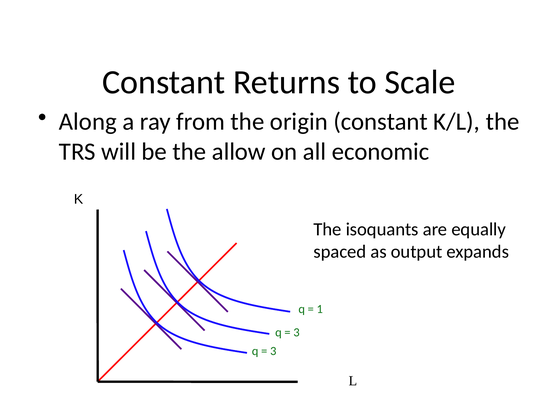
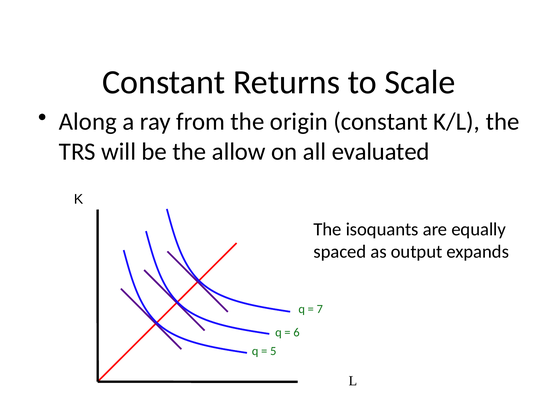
economic: economic -> evaluated (381, 151)
1: 1 -> 7 (320, 309)
3: 3 -> 6 (297, 332)
3: 3 -> 5 (273, 351)
